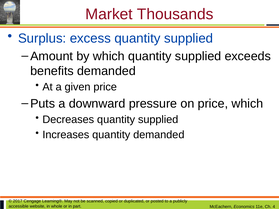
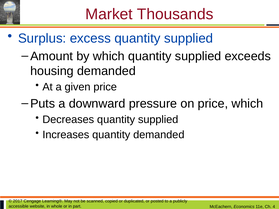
benefits: benefits -> housing (52, 71)
